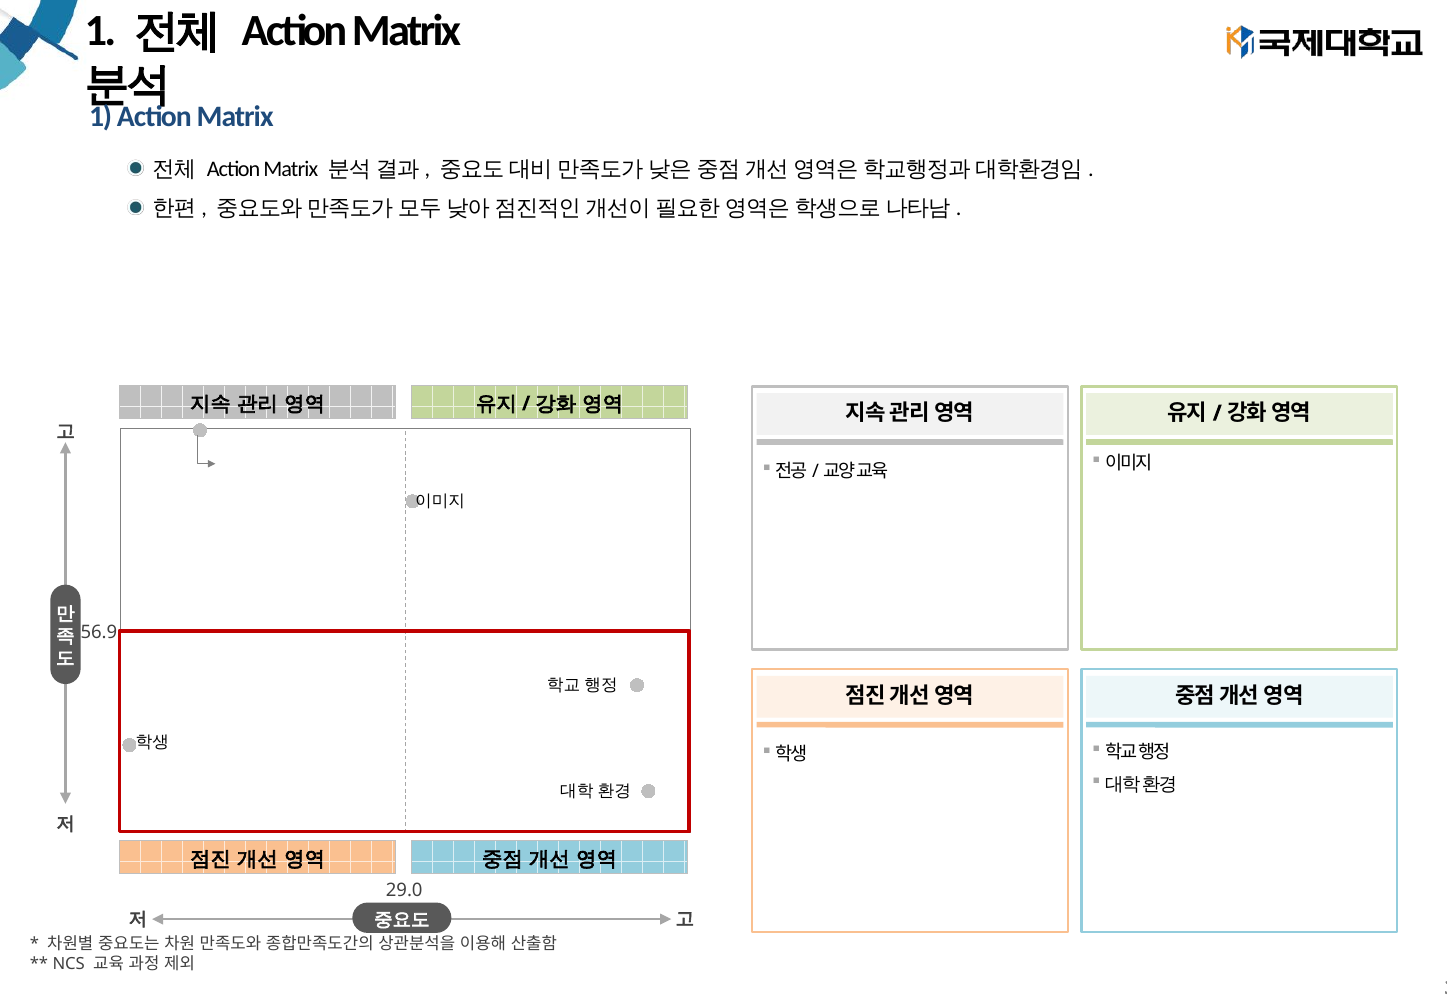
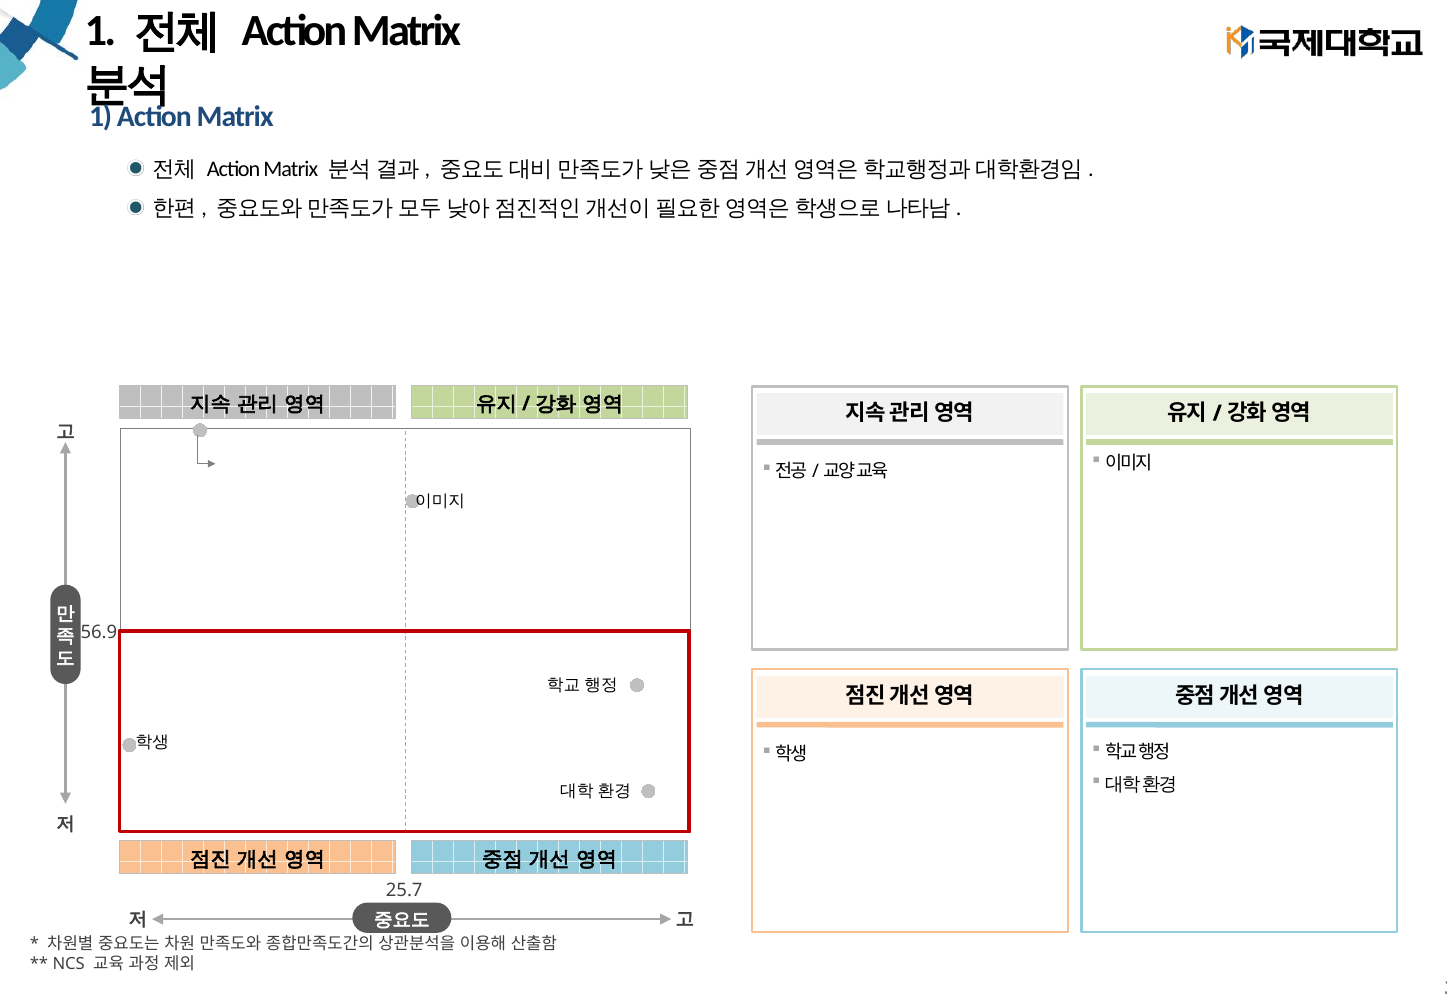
29.0: 29.0 -> 25.7 (404, 890)
